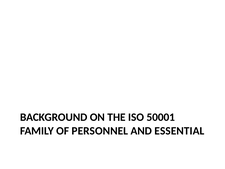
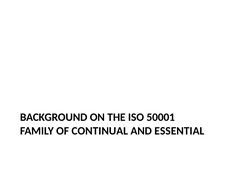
PERSONNEL: PERSONNEL -> CONTINUAL (100, 131)
